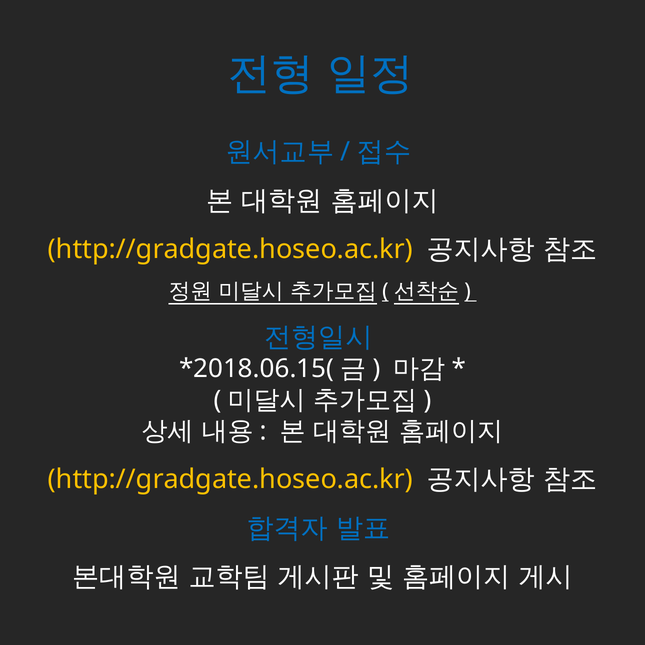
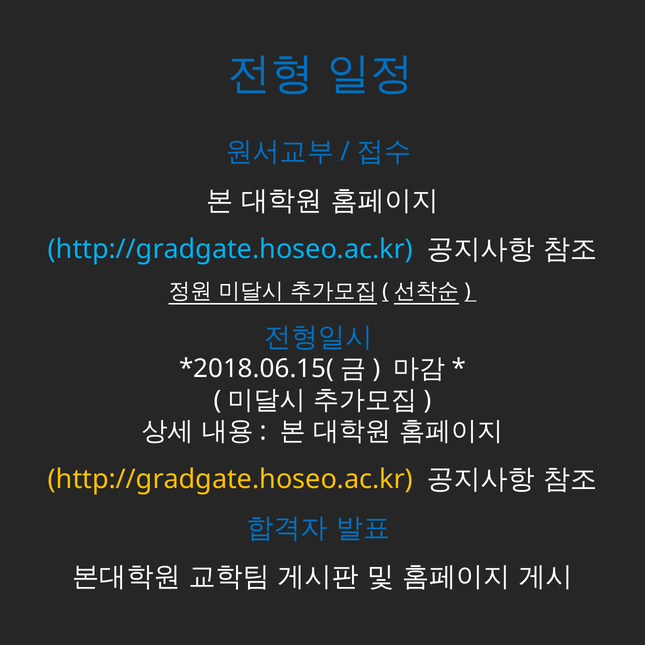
http://gradgate.hoseo.ac.kr colour: yellow -> light blue (230, 249)
